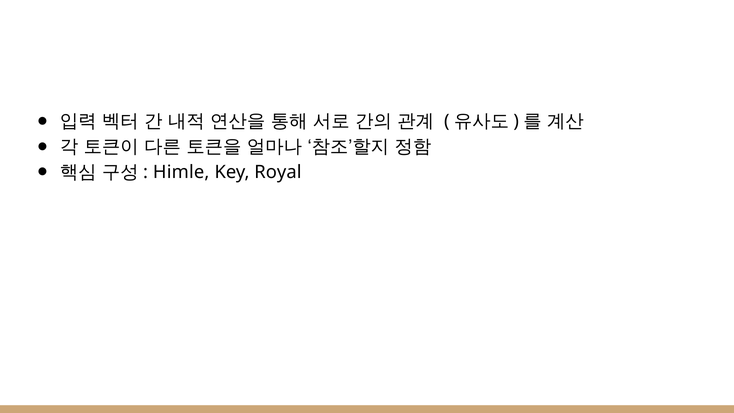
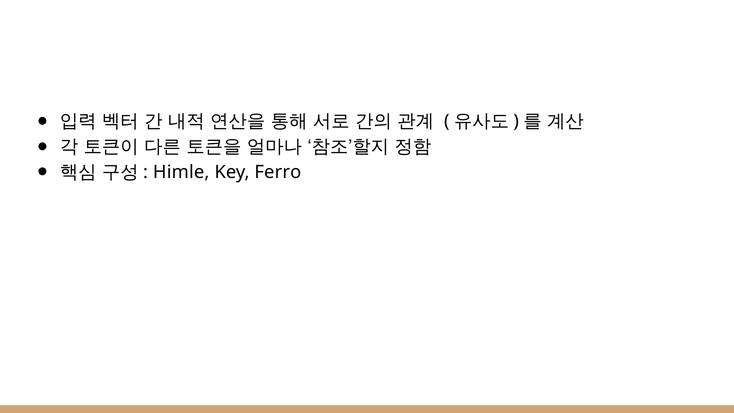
Royal: Royal -> Ferro (278, 172)
